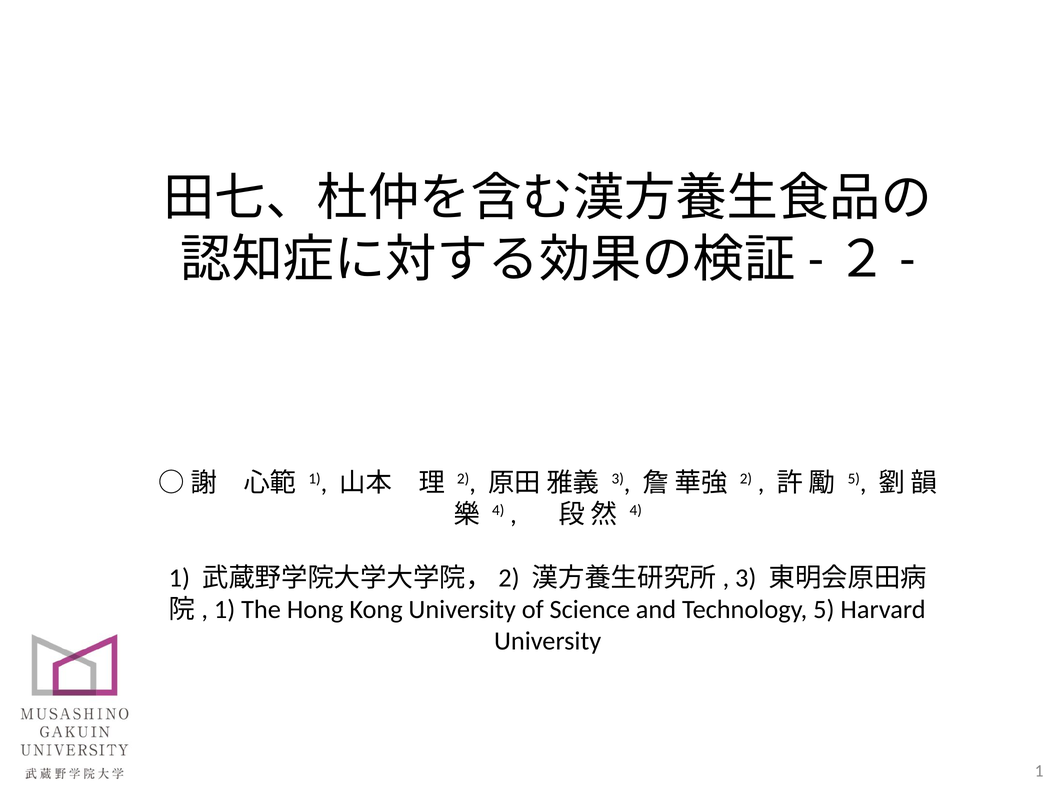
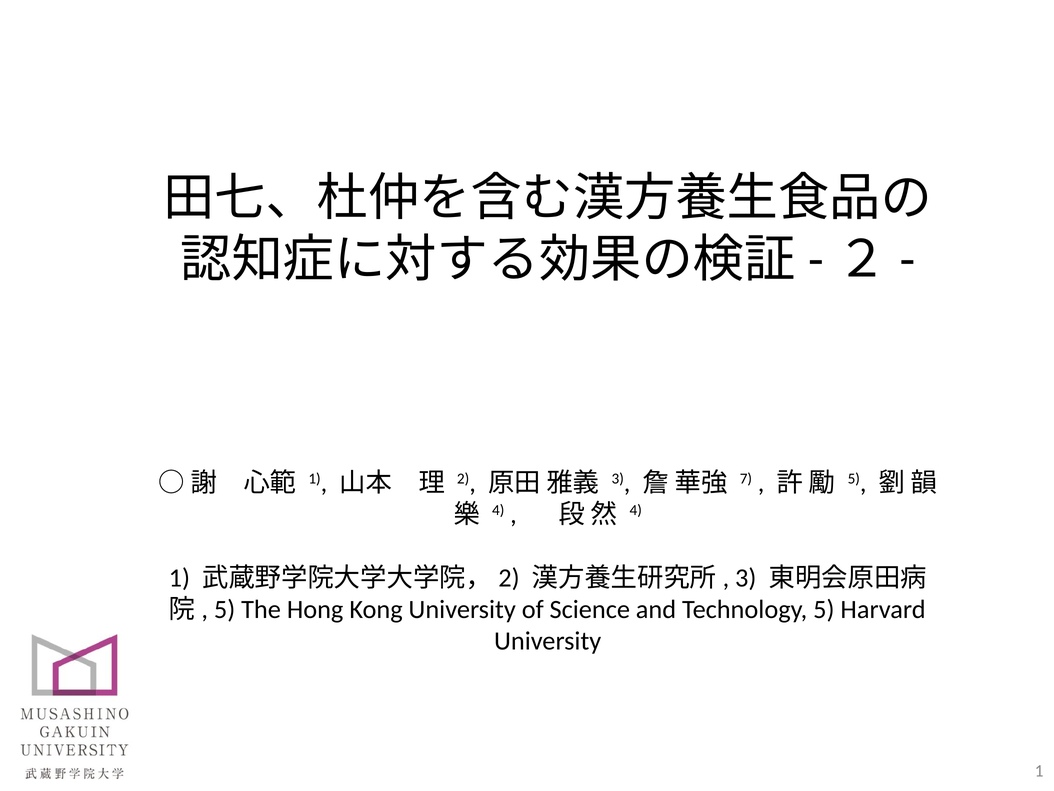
2: 2 -> 7 (746, 478)
1: 1 -> 5 (225, 609)
